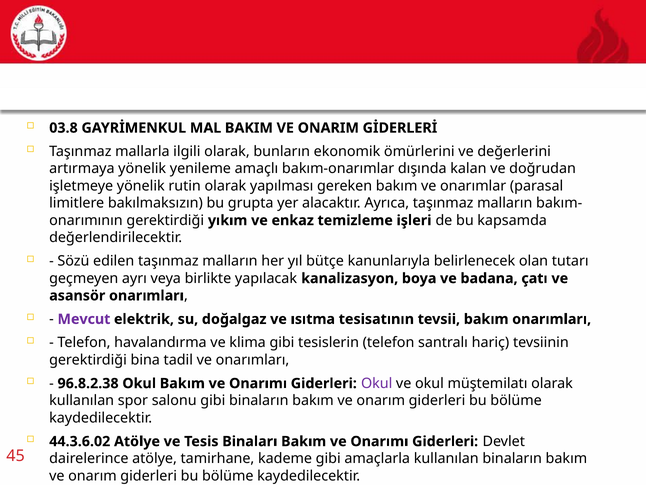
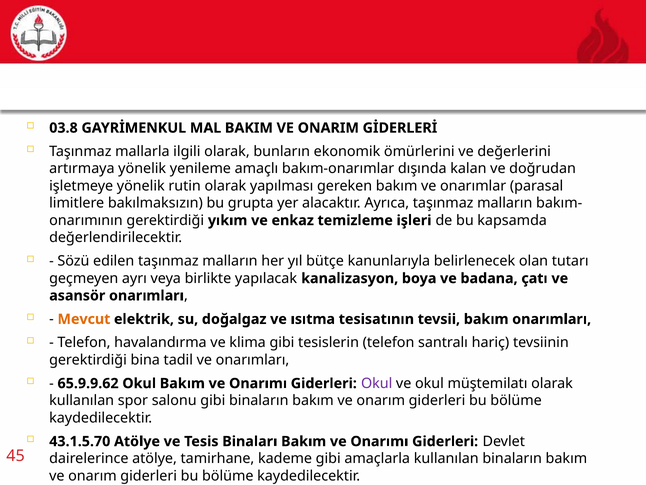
Mevcut colour: purple -> orange (84, 319)
96.8.2.38: 96.8.2.38 -> 65.9.9.62 (88, 383)
44.3.6.02: 44.3.6.02 -> 43.1.5.70 (80, 441)
